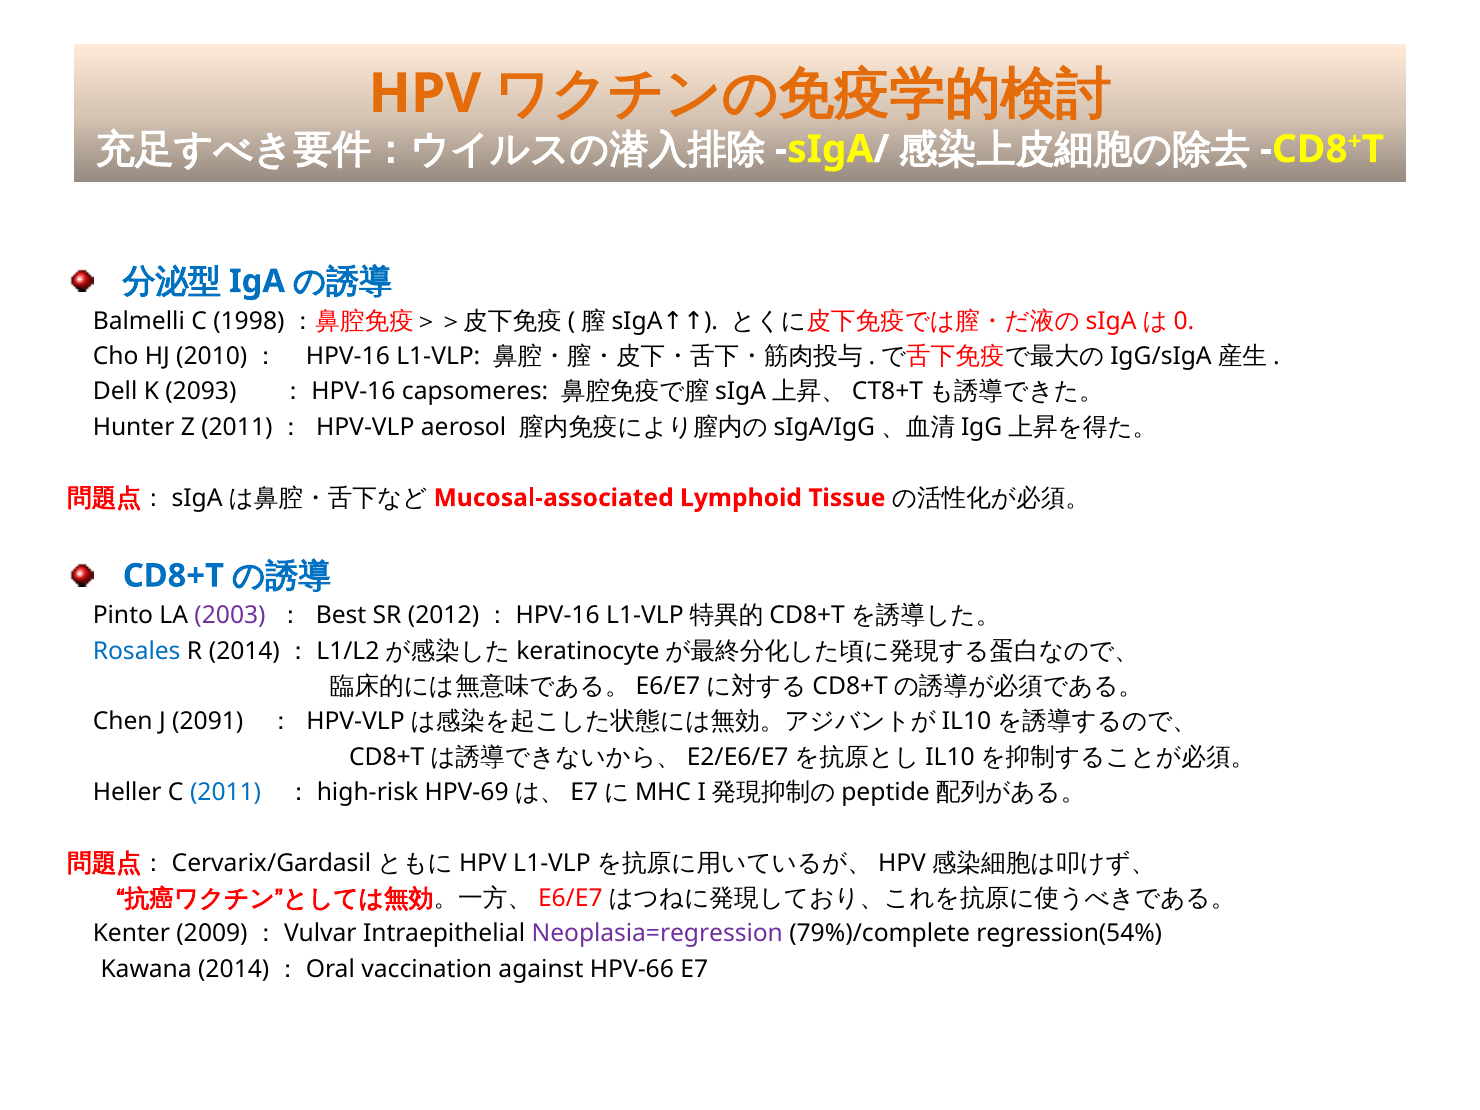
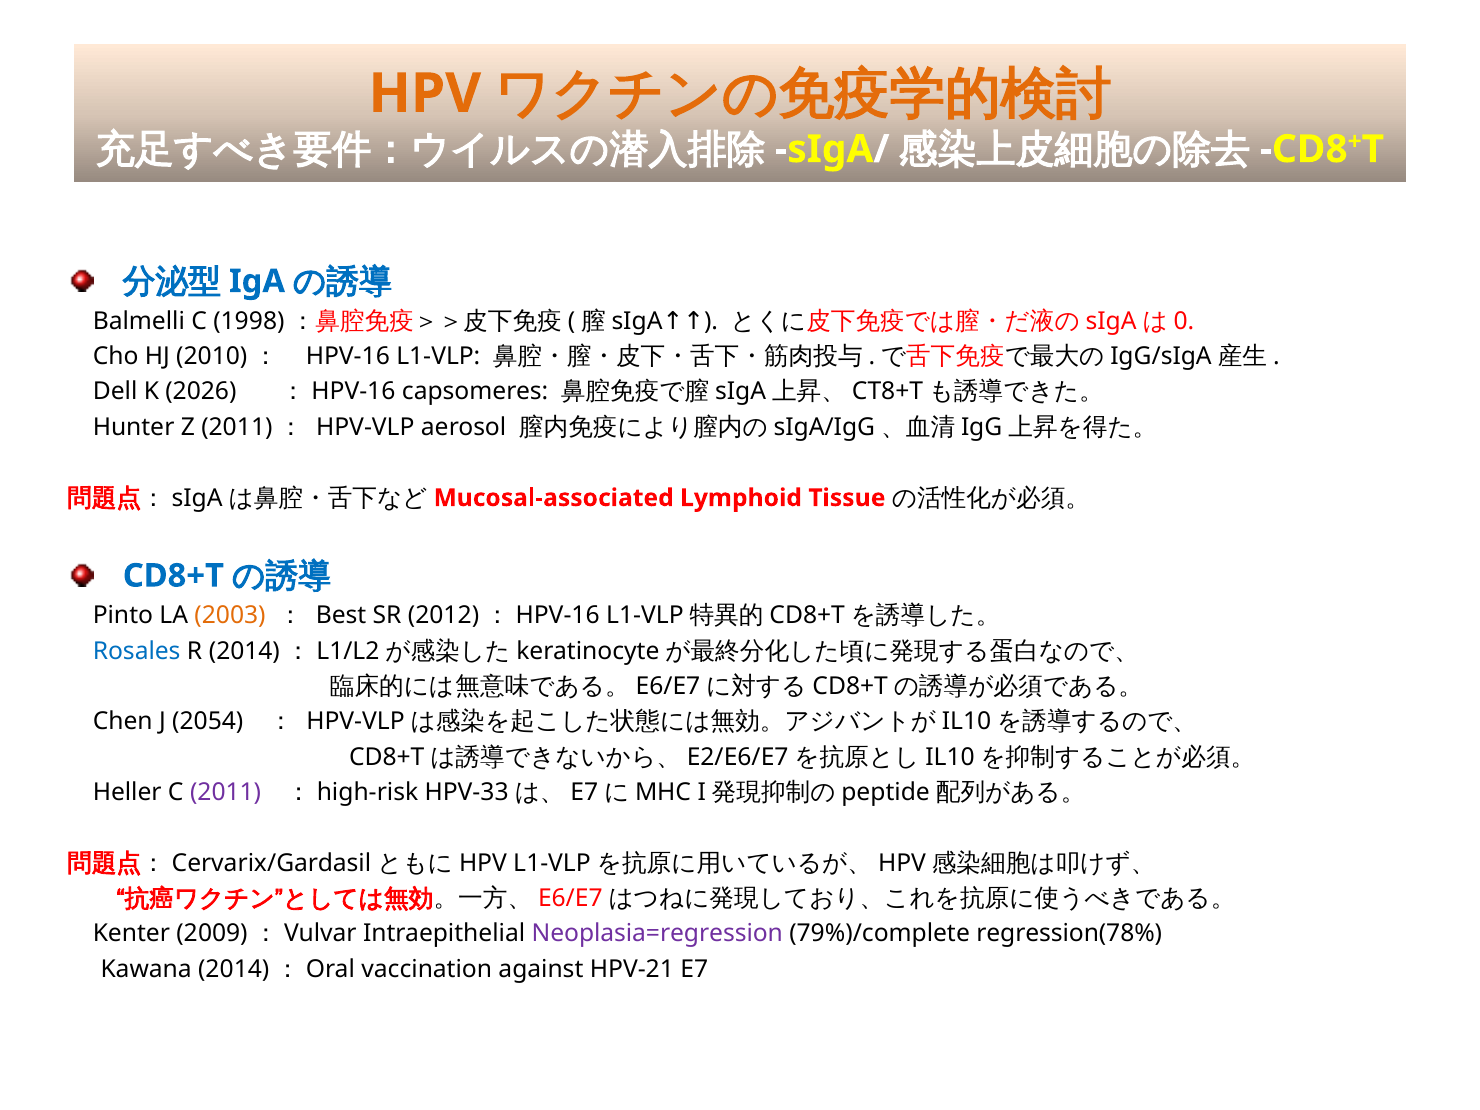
2093: 2093 -> 2026 (201, 392)
2003 colour: purple -> orange (230, 616)
2091: 2091 -> 2054 (208, 722)
2011 colour: blue -> purple (226, 792)
HPV-69: HPV-69 -> HPV-33 (467, 792)
regression(54%: regression(54% -> regression(78% (1069, 934)
HPV-66: HPV-66 -> HPV-21 (632, 969)
